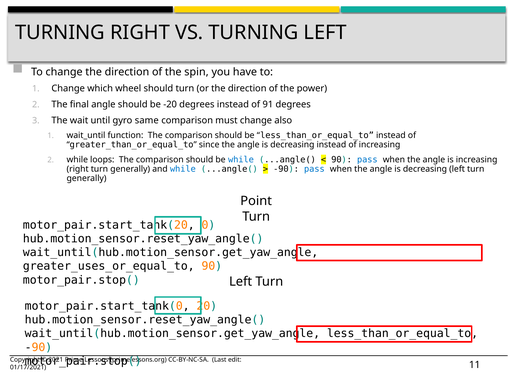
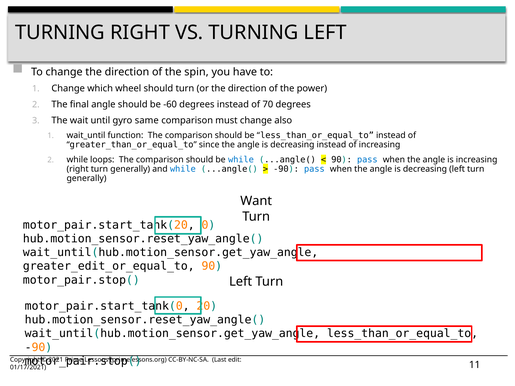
-20: -20 -> -60 (170, 104)
91: 91 -> 70 (268, 104)
Point: Point -> Want (256, 201)
greater_uses_or_equal_to: greater_uses_or_equal_to -> greater_edit_or_equal_to (109, 266)
